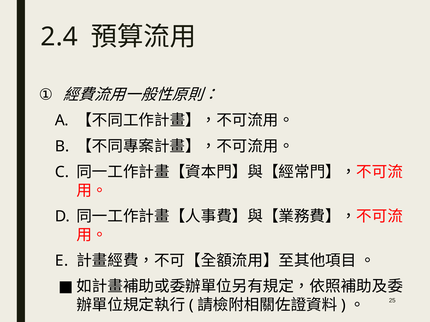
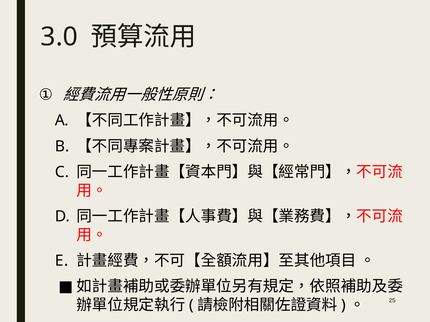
2.4: 2.4 -> 3.0 (59, 37)
